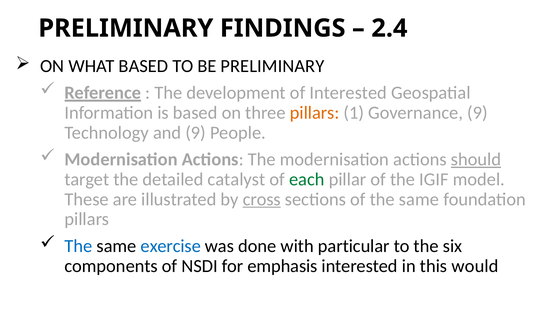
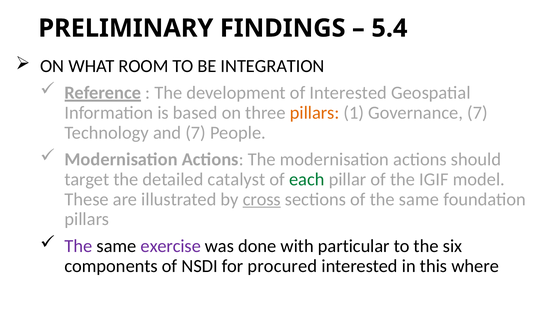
2.4: 2.4 -> 5.4 (389, 28)
WHAT BASED: BASED -> ROOM (144, 66)
BE PRELIMINARY: PRELIMINARY -> INTEGRATION (273, 66)
Governance 9: 9 -> 7 (477, 113)
and 9: 9 -> 7 (196, 133)
should underline: present -> none (476, 159)
The colour: blue -> purple (78, 246)
exercise colour: blue -> purple (171, 246)
emphasis: emphasis -> procured (282, 266)
would: would -> where (475, 266)
